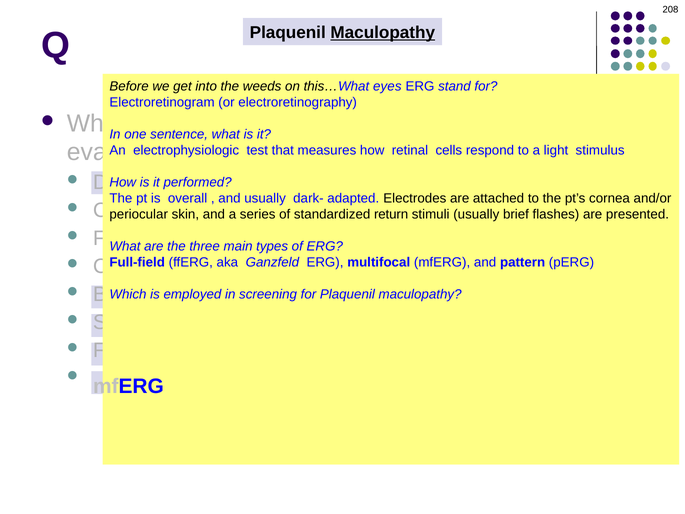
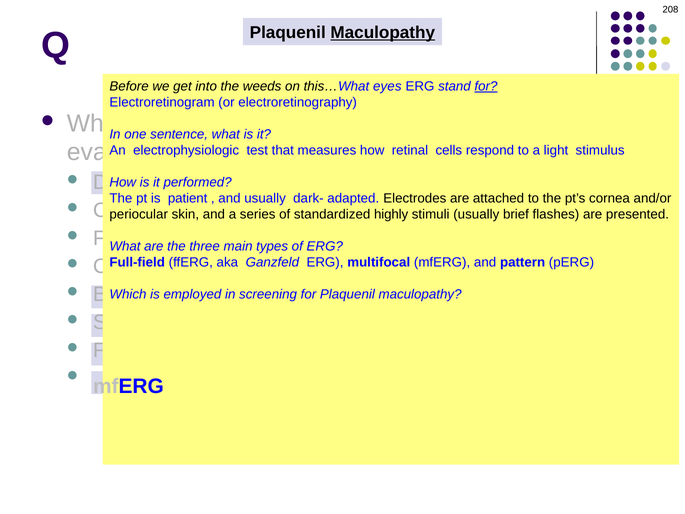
for underline: none -> present (486, 86)
overall: overall -> patient (188, 198)
return: return -> highly (391, 214)
